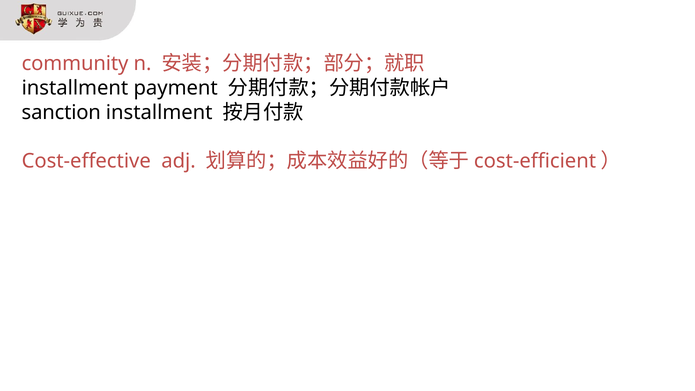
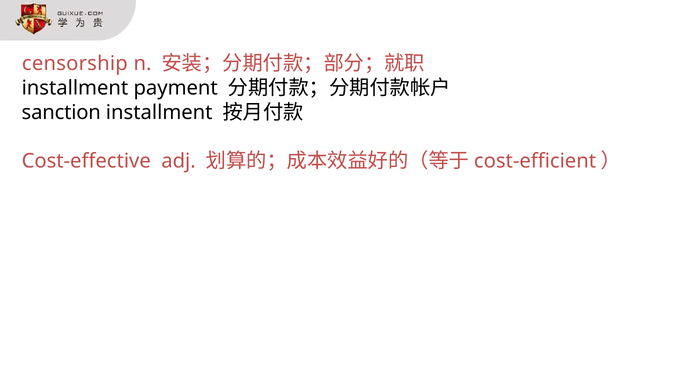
community: community -> censorship (75, 64)
